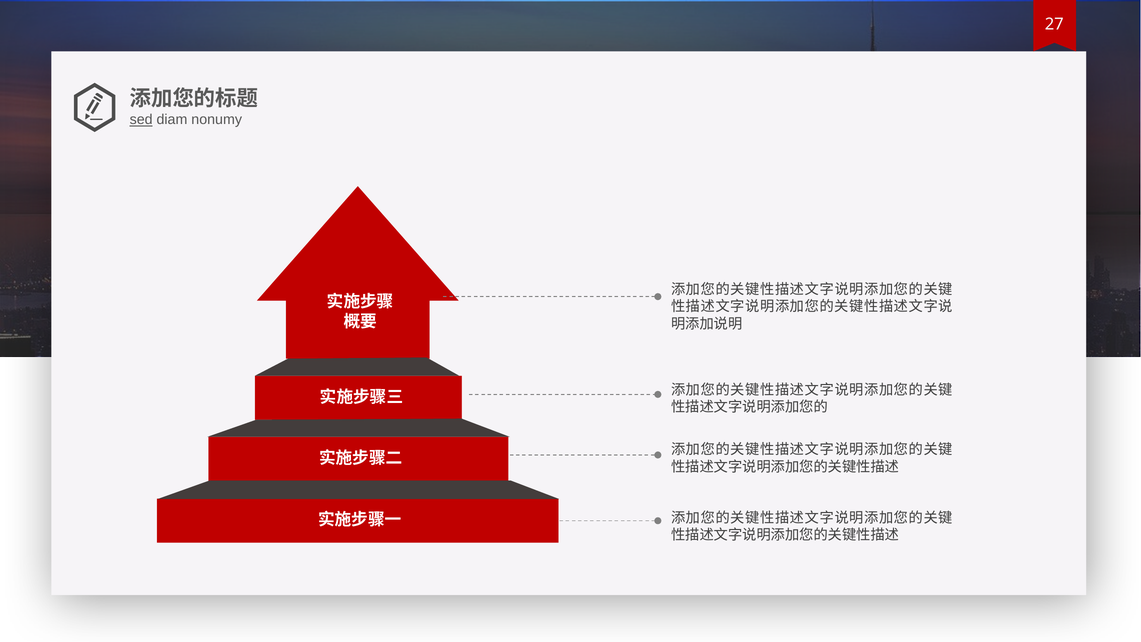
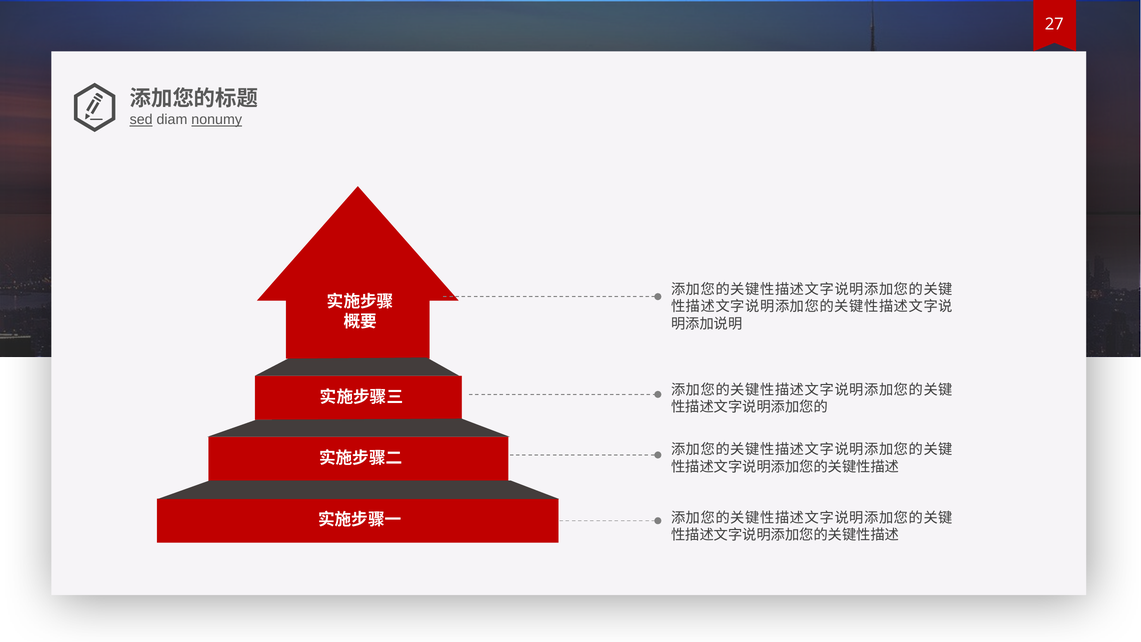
nonumy underline: none -> present (217, 120)
